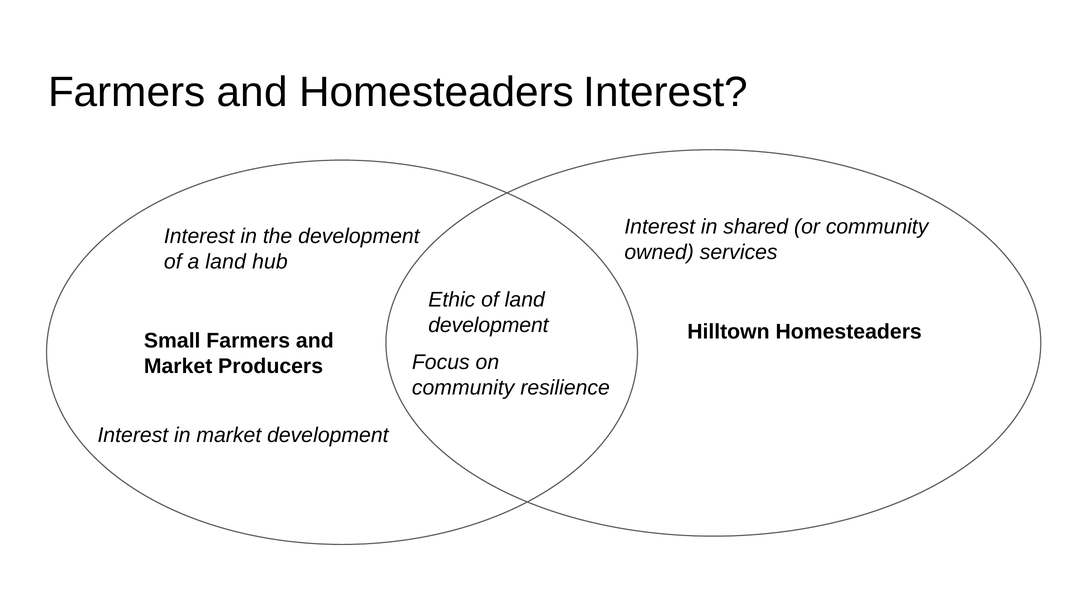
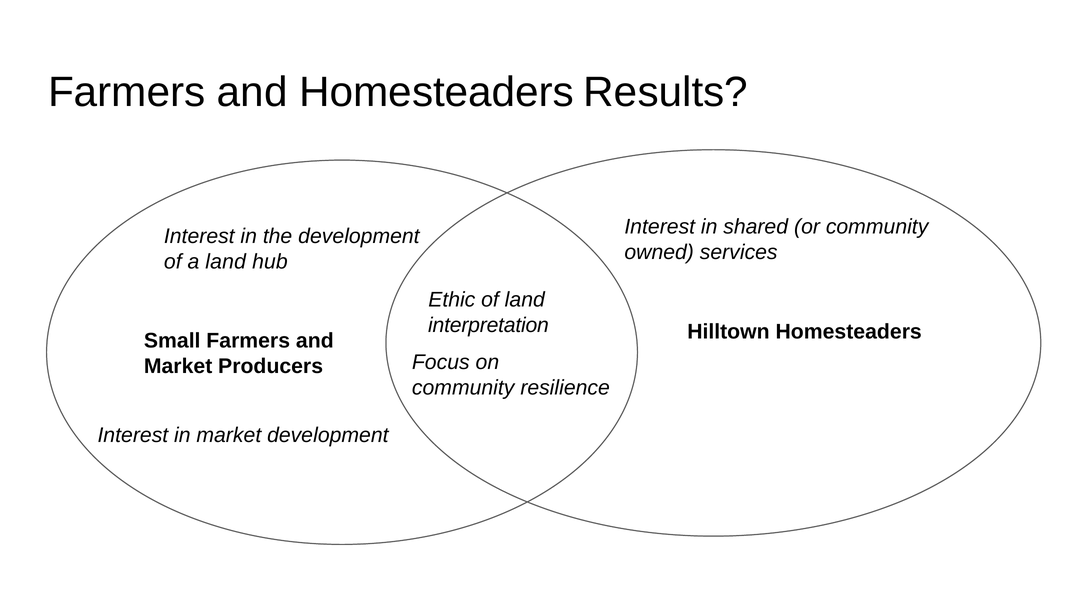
Homesteaders Interest: Interest -> Results (666, 92)
development: development -> interpretation (489, 325)
